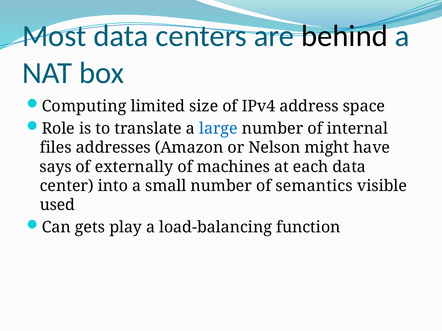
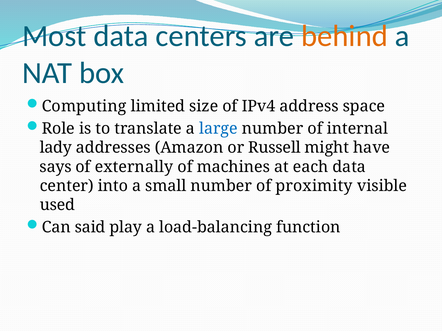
behind colour: black -> orange (345, 36)
files: files -> lady (56, 148)
Nelson: Nelson -> Russell (275, 148)
semantics: semantics -> proximity (314, 186)
gets: gets -> said (90, 228)
